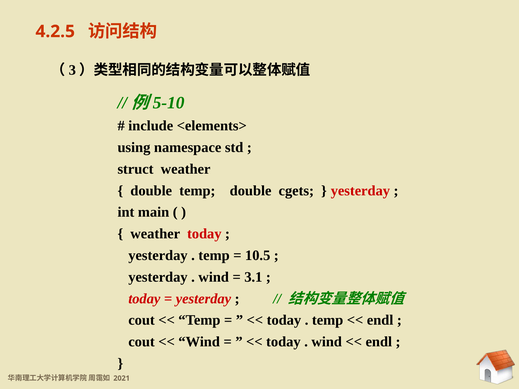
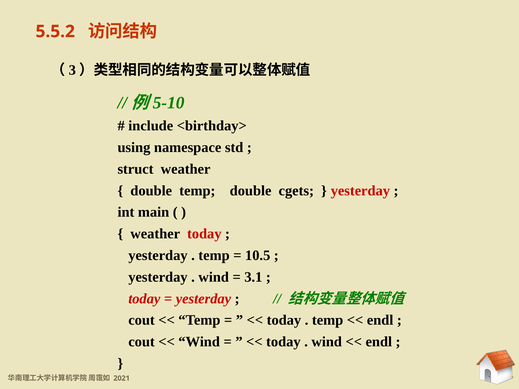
4.2.5: 4.2.5 -> 5.5.2 (55, 31)
<elements>: <elements> -> <birthday> (212, 126)
